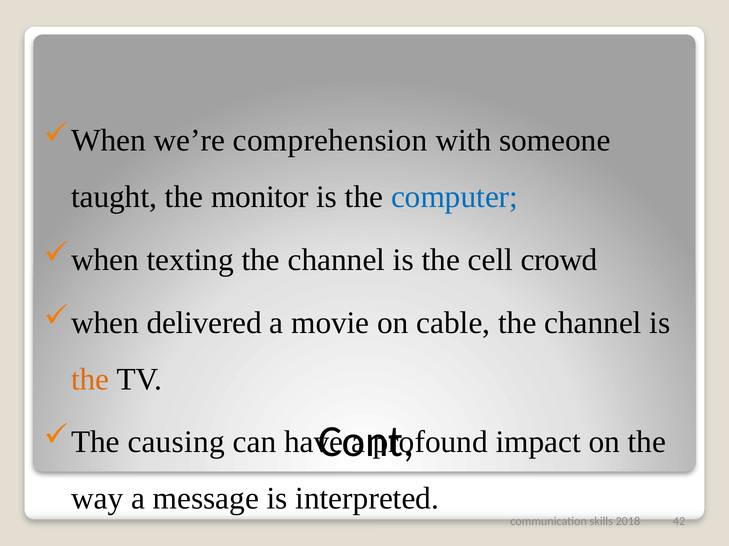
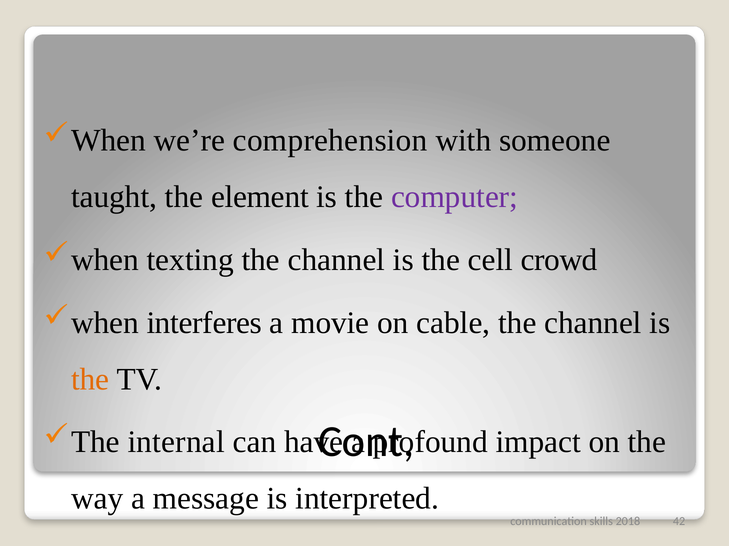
monitor: monitor -> element (260, 197)
computer colour: blue -> purple (455, 197)
delivered: delivered -> interferes (204, 323)
causing: causing -> internal (176, 443)
